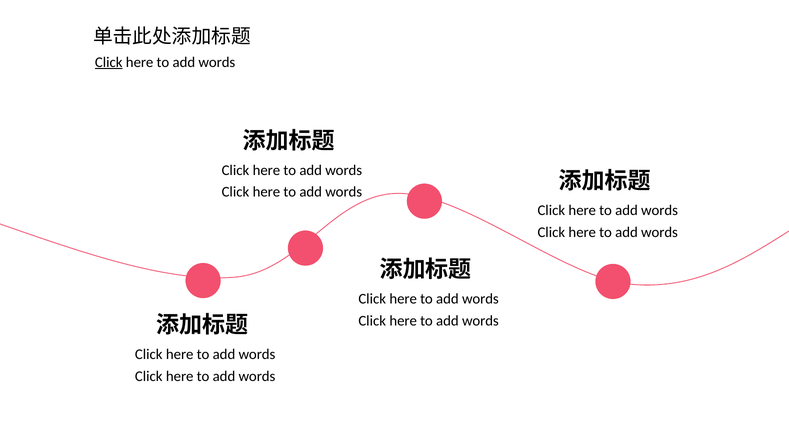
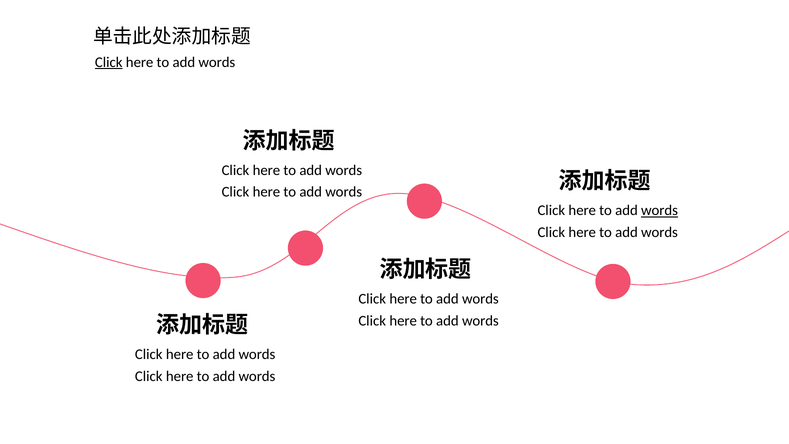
words underline: none -> present (660, 210)
